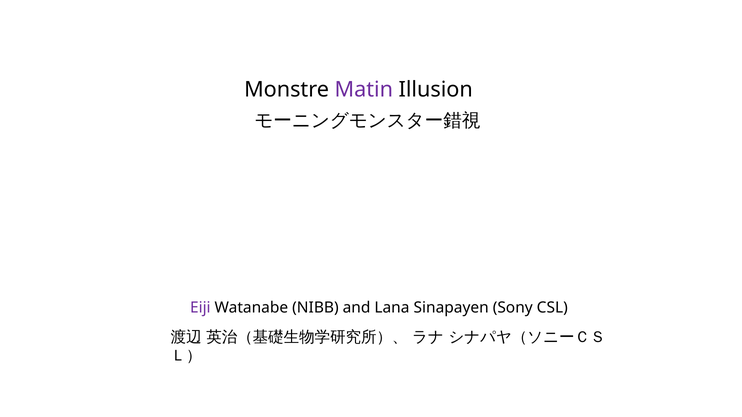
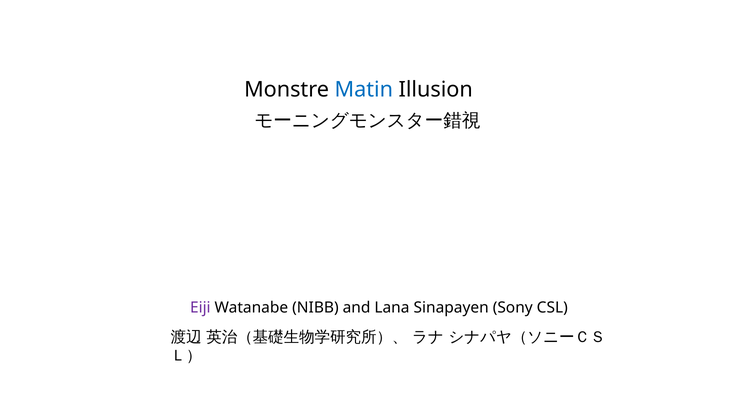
Matin colour: purple -> blue (364, 90)
